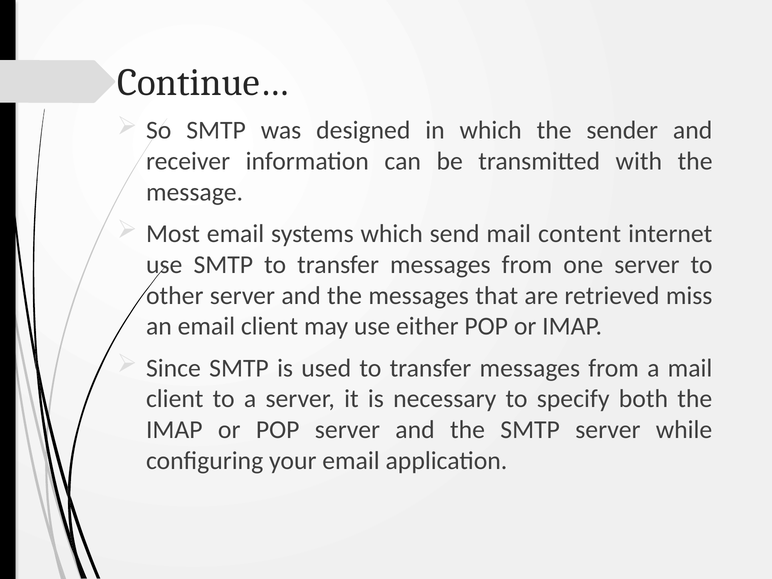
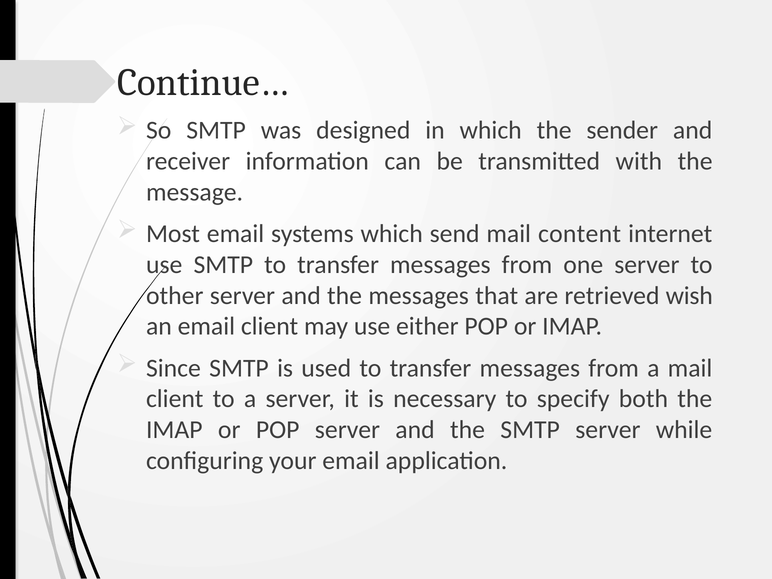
miss: miss -> wish (689, 296)
